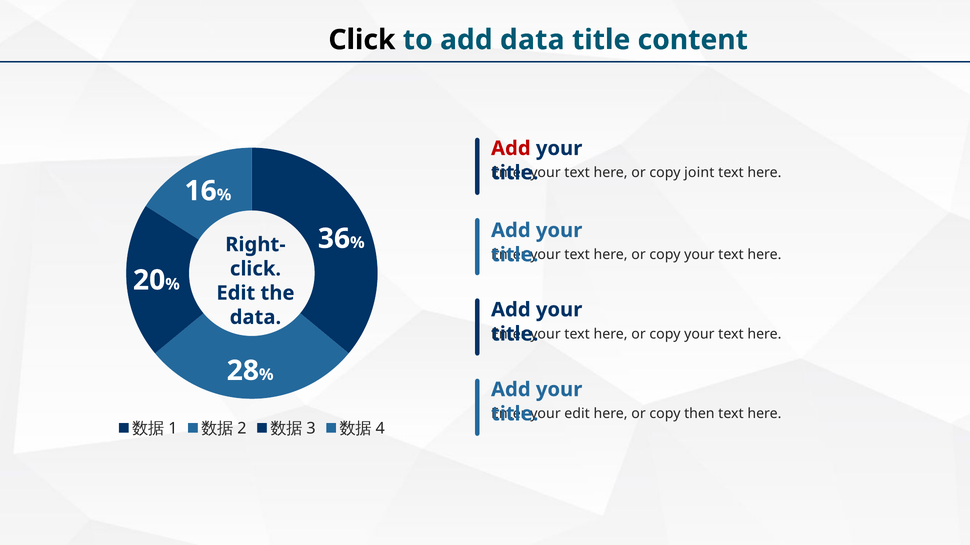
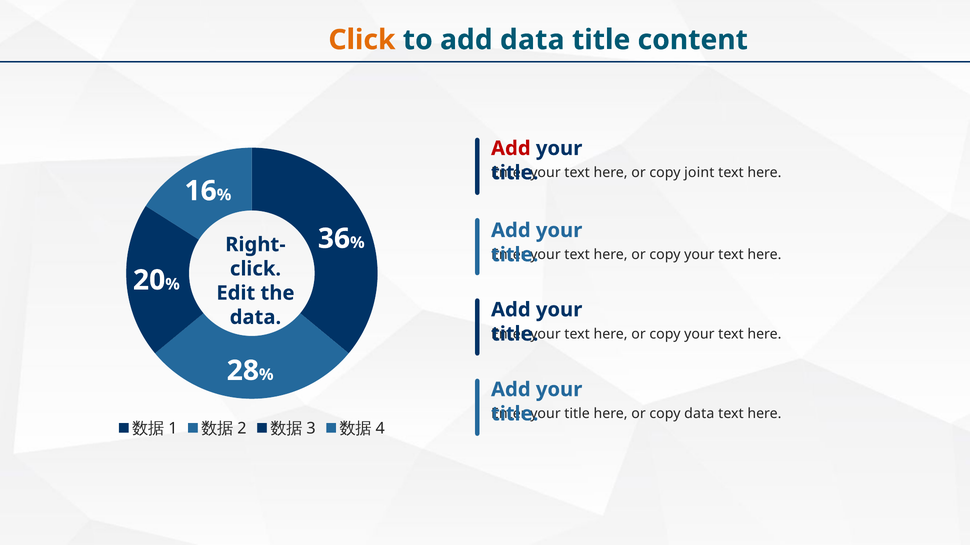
Click colour: black -> orange (362, 40)
edit: edit -> title (577, 414)
copy then: then -> data (699, 414)
